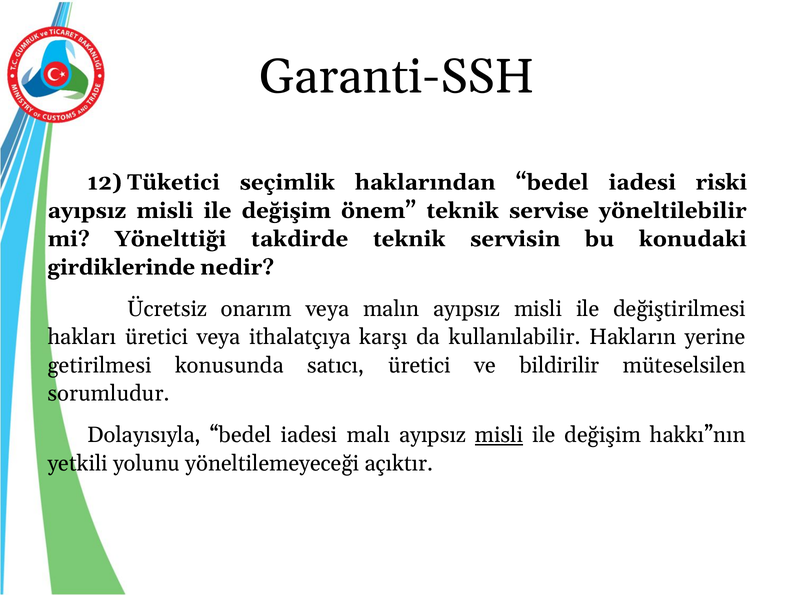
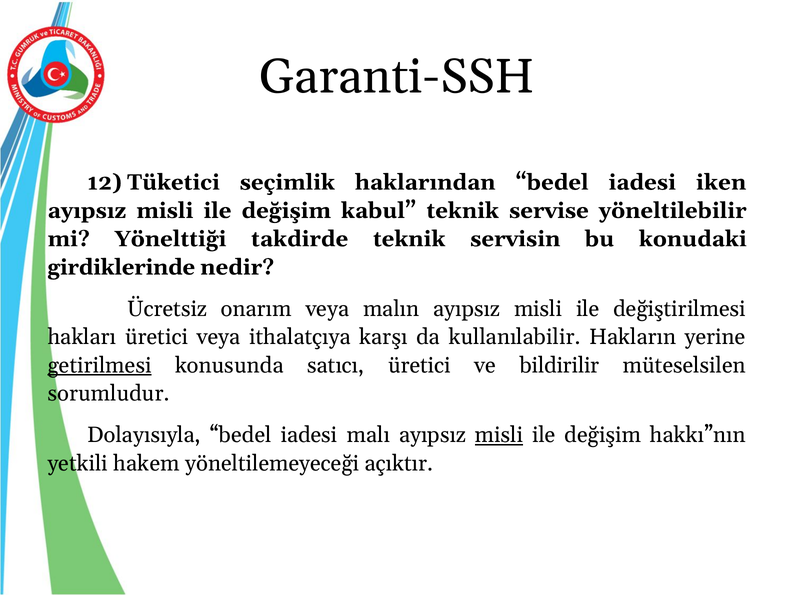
riski: riski -> iken (721, 182)
önem: önem -> kabul (379, 211)
getirilmesi underline: none -> present (100, 366)
yolunu: yolunu -> hakem (146, 464)
